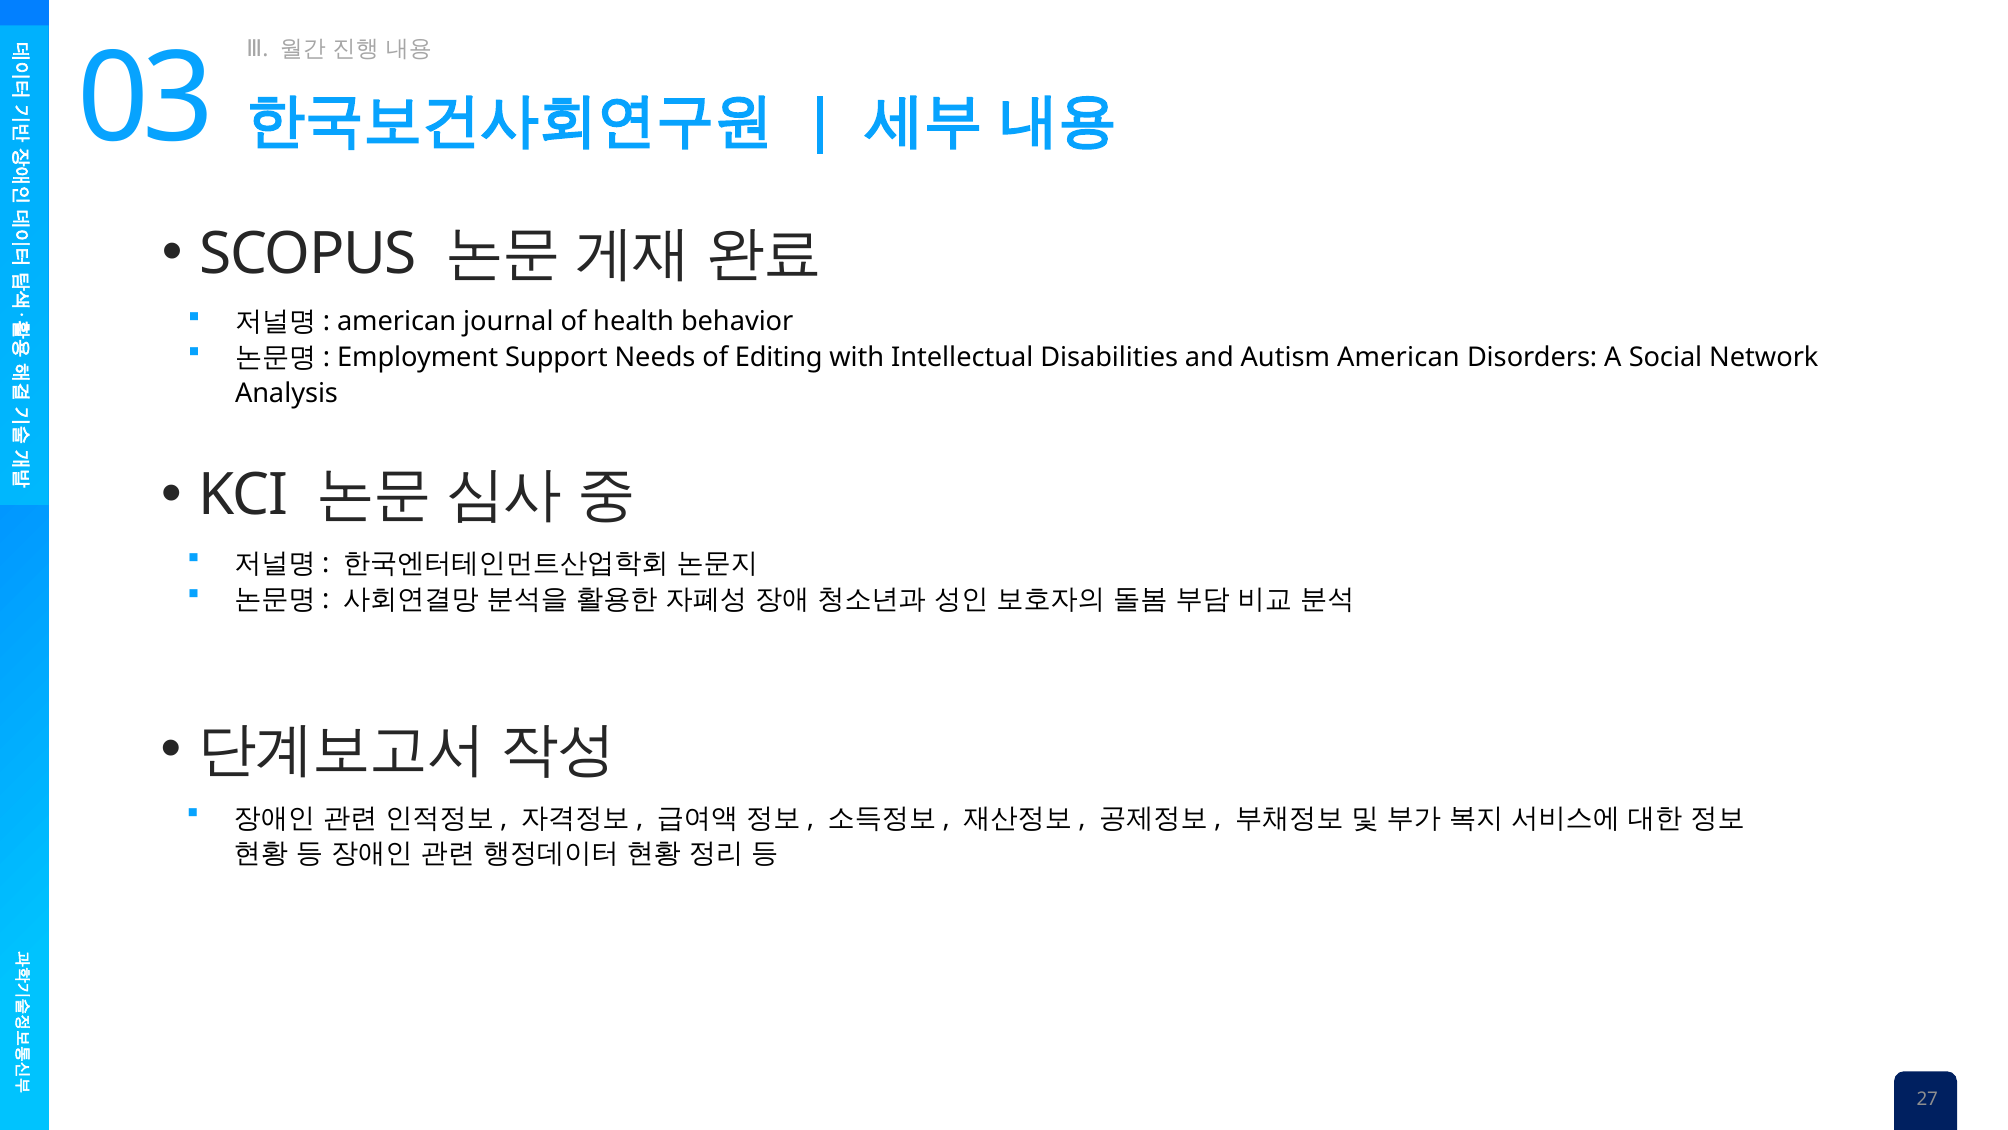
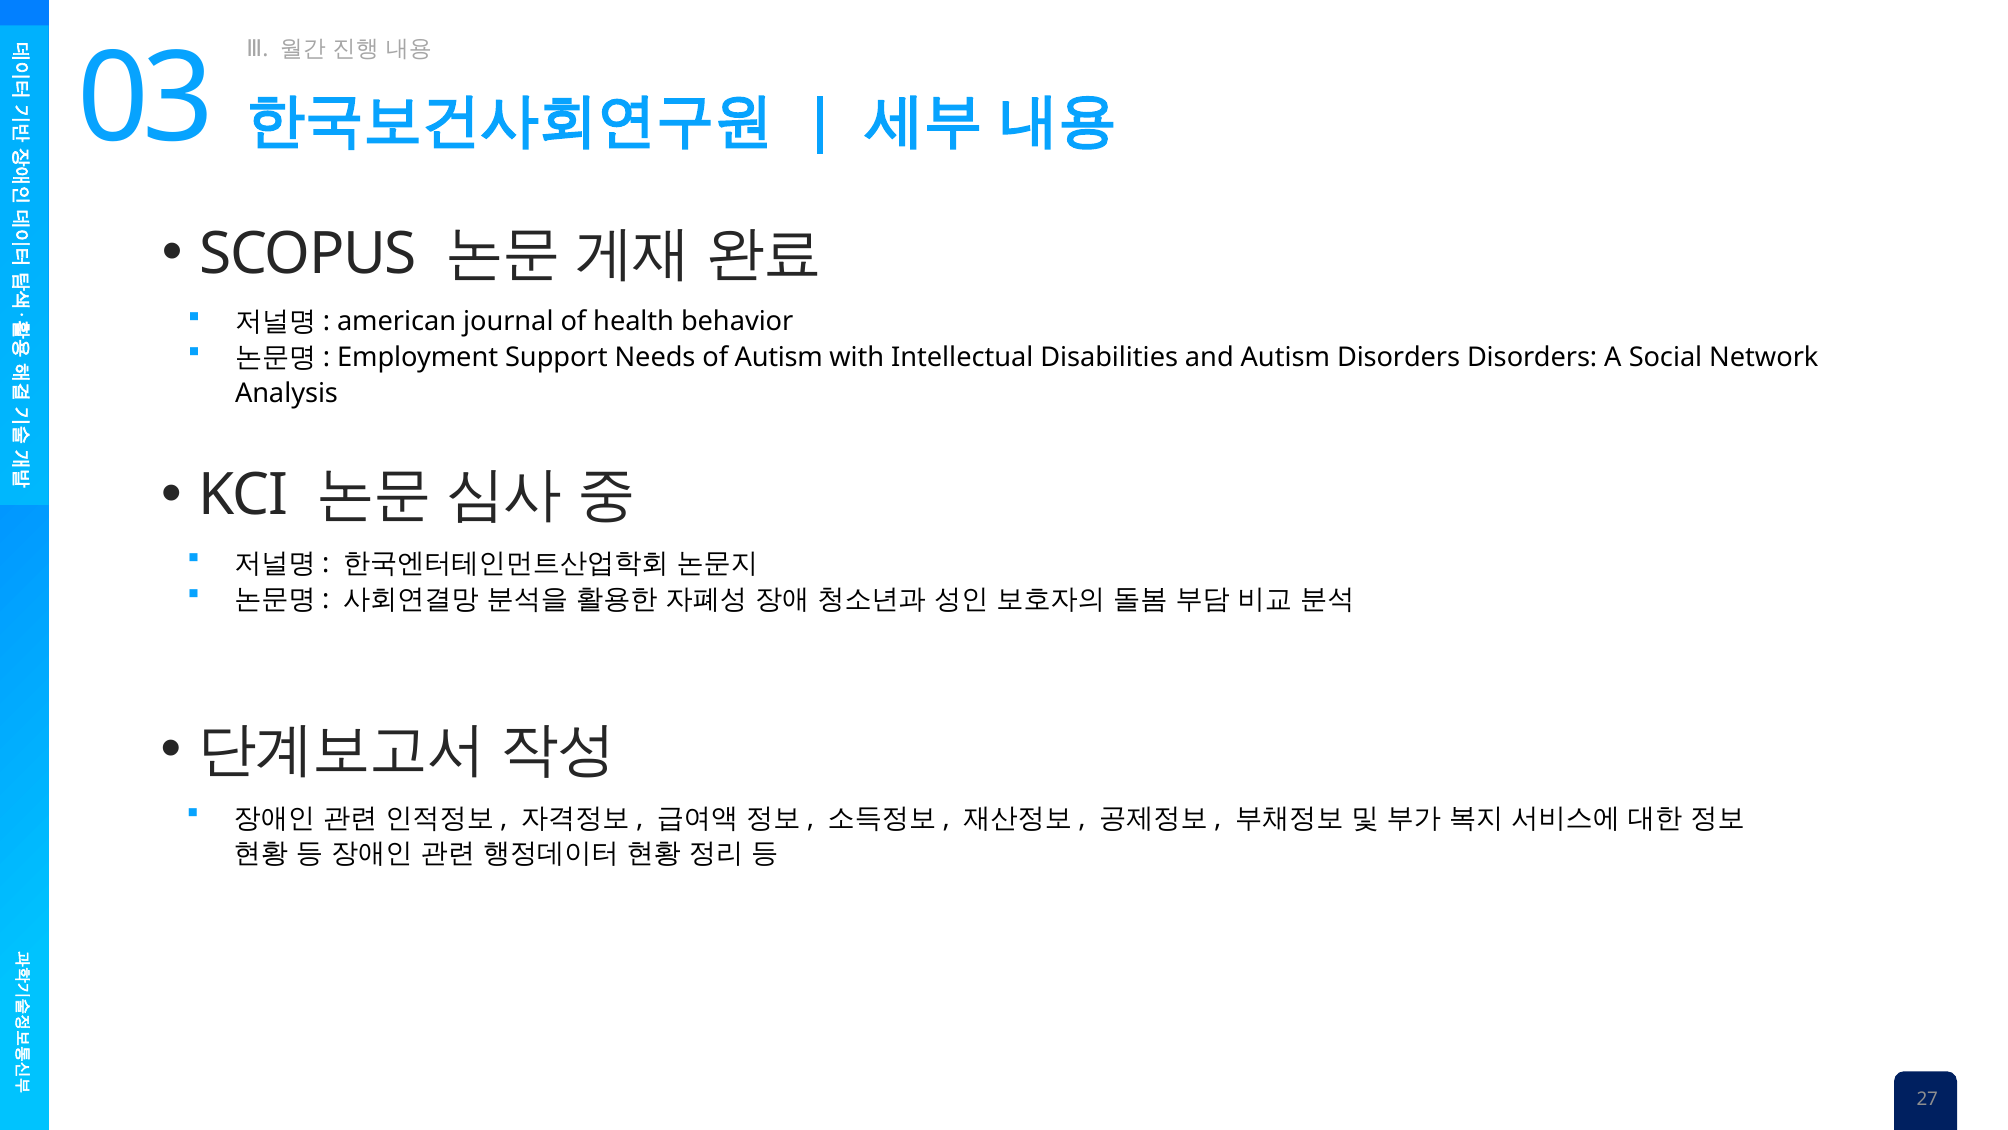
of Editing: Editing -> Autism (779, 357)
Autism American: American -> Disorders (1399, 357)
